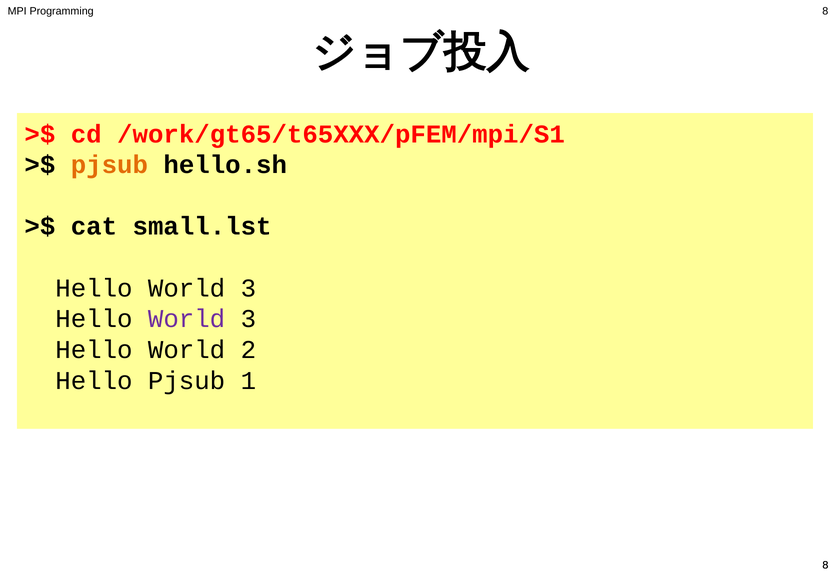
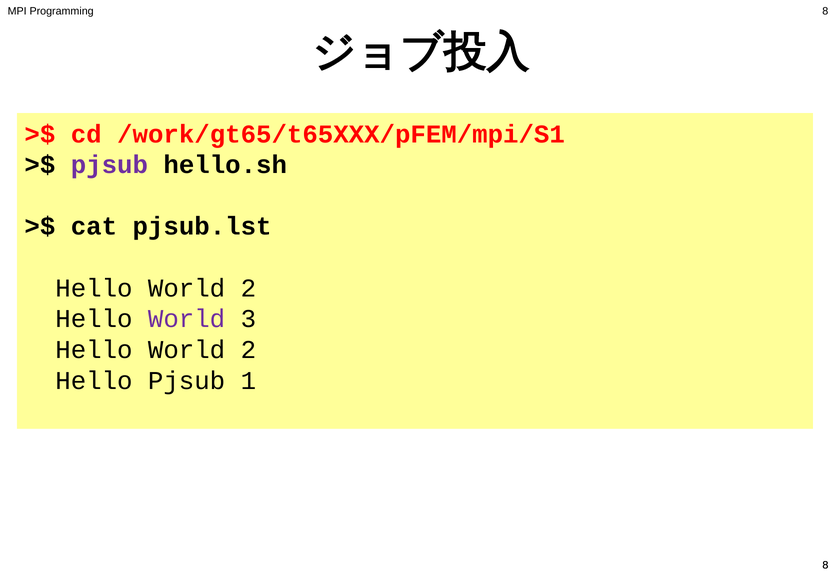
pjsub colour: orange -> purple (109, 165)
small.lst: small.lst -> pjsub.lst (202, 227)
3: 3 -> 2 (248, 289)
